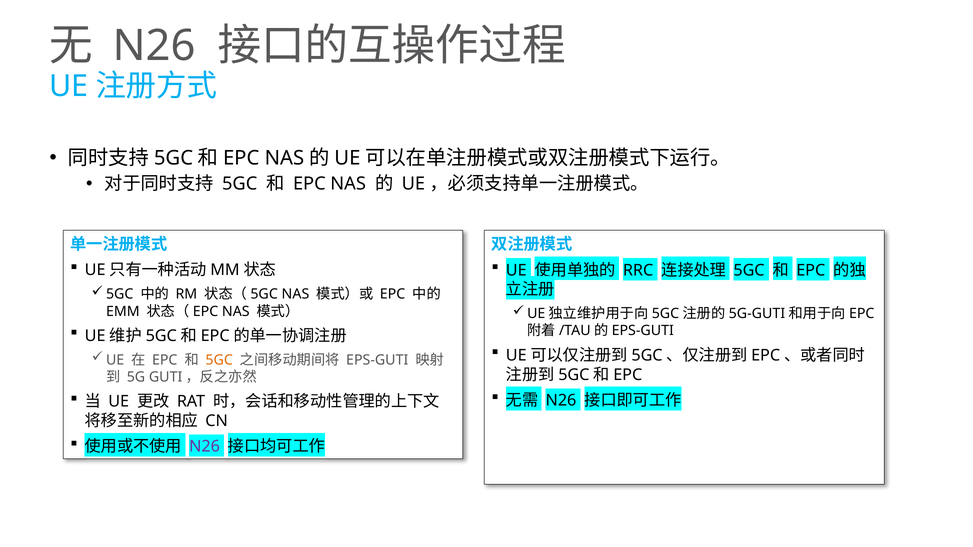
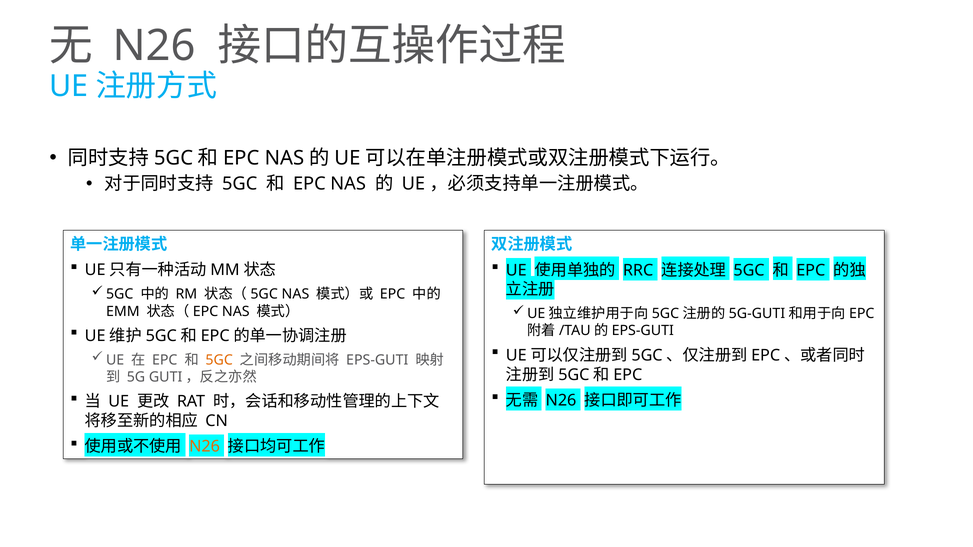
N26 colour: purple -> orange (205, 447)
